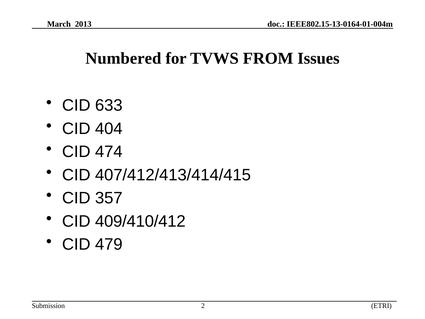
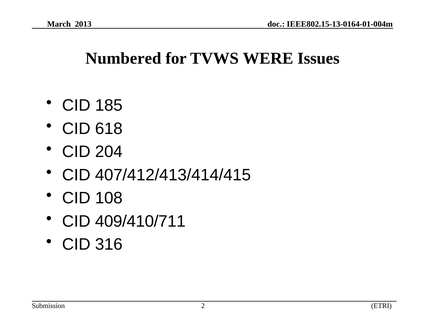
FROM: FROM -> WERE (268, 58)
633: 633 -> 185 (109, 105)
404: 404 -> 618 (109, 128)
474: 474 -> 204 (109, 152)
357: 357 -> 108 (109, 198)
409/410/412: 409/410/412 -> 409/410/711 (140, 221)
479: 479 -> 316 (109, 244)
